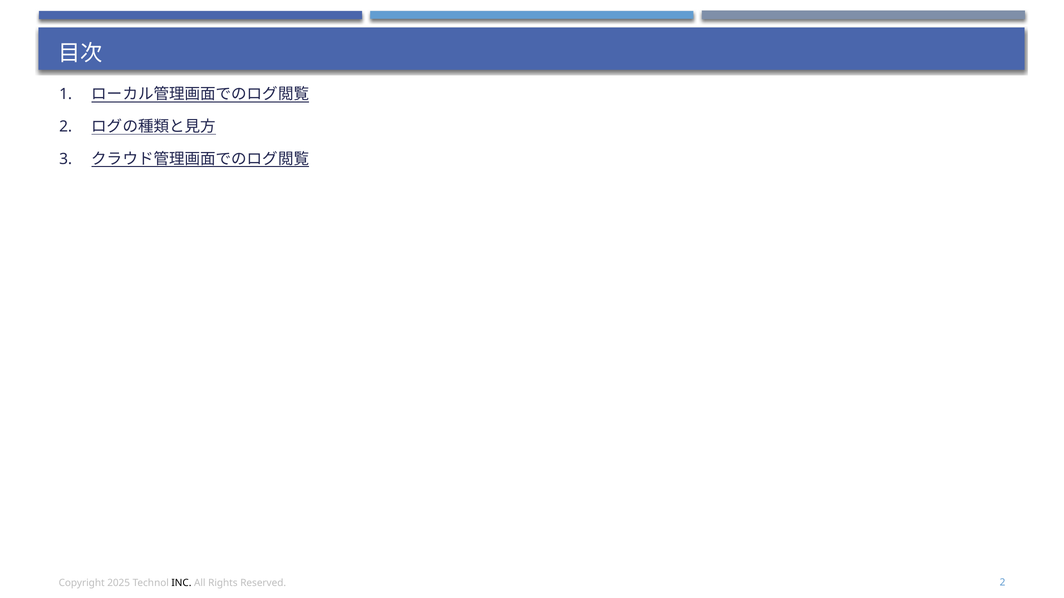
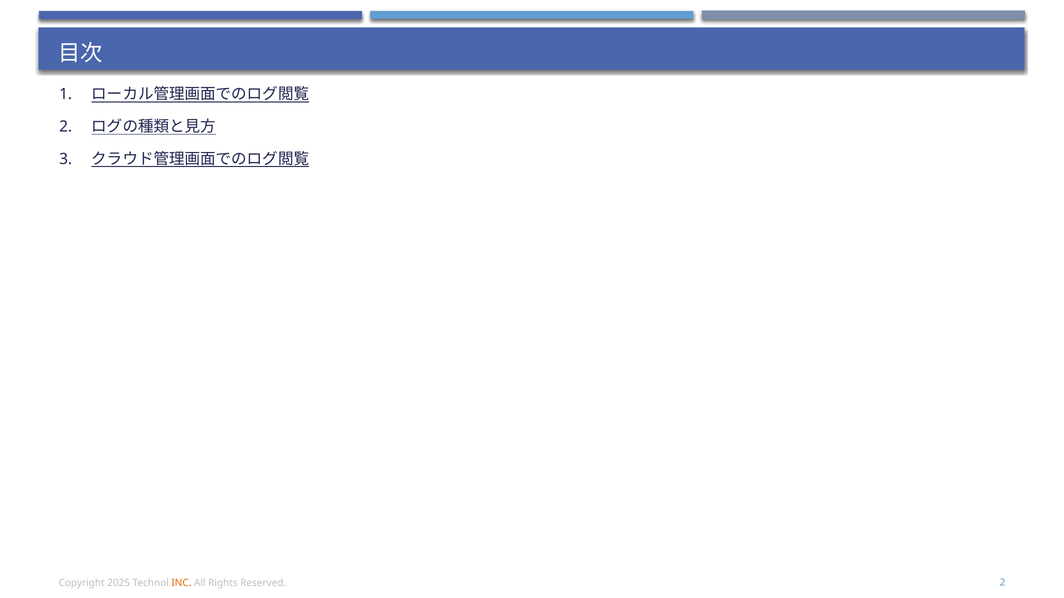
INC colour: black -> orange (181, 583)
